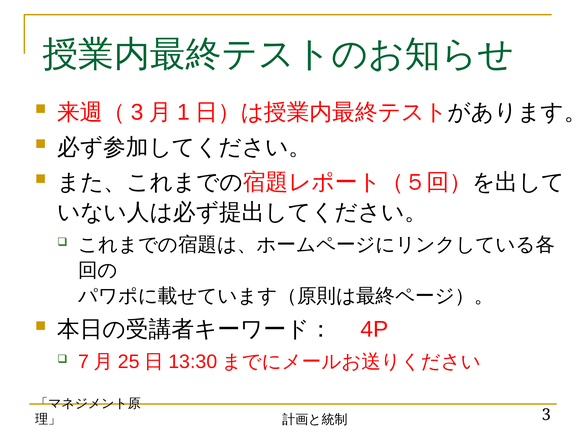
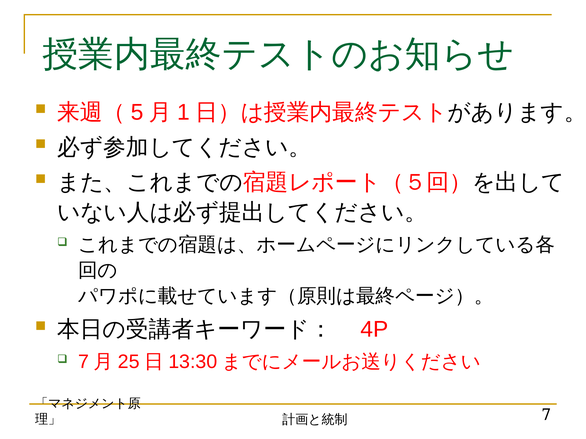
3: 3 -> 5 (137, 112)
3: 3 -> 7 (546, 415)
